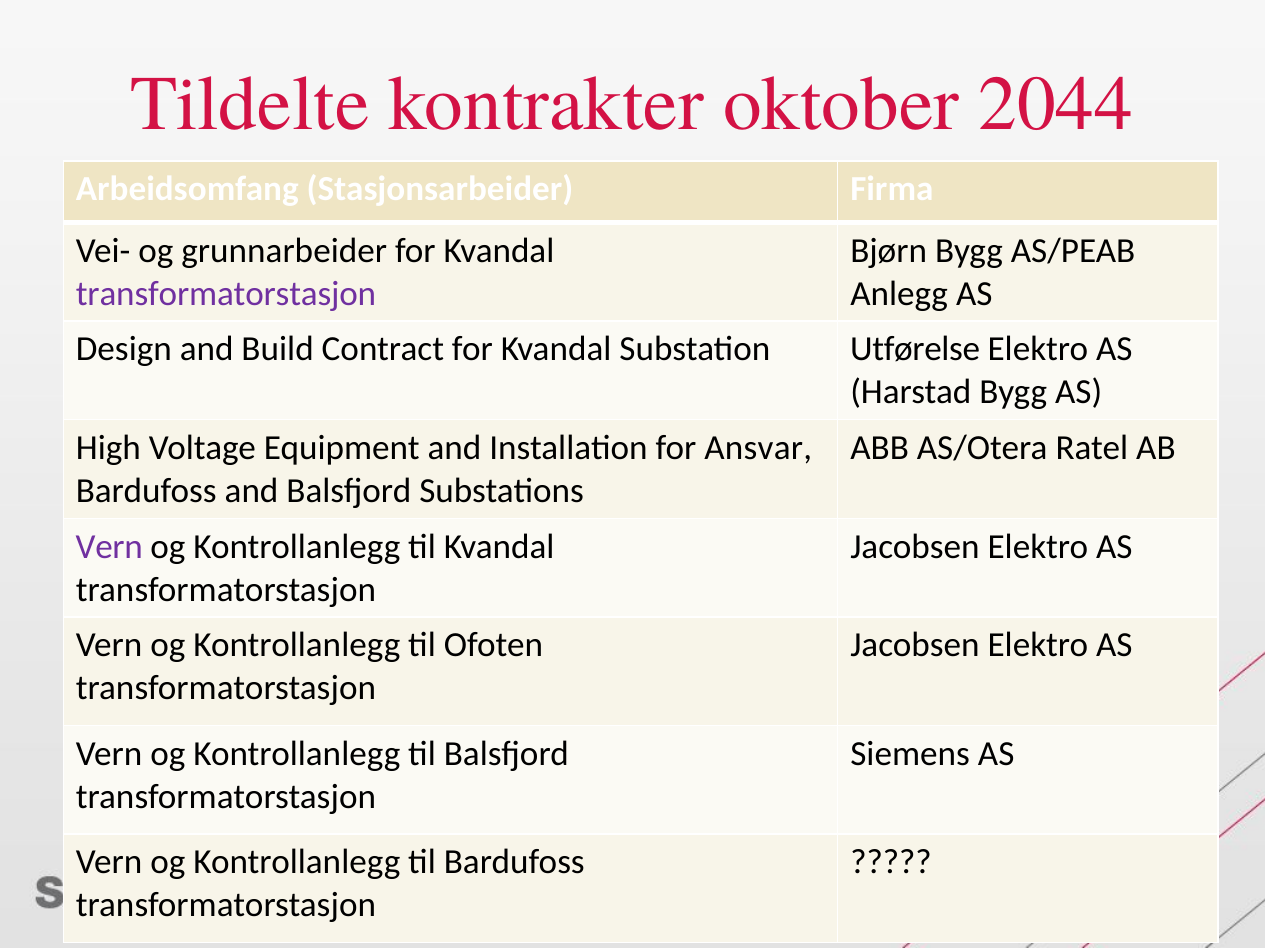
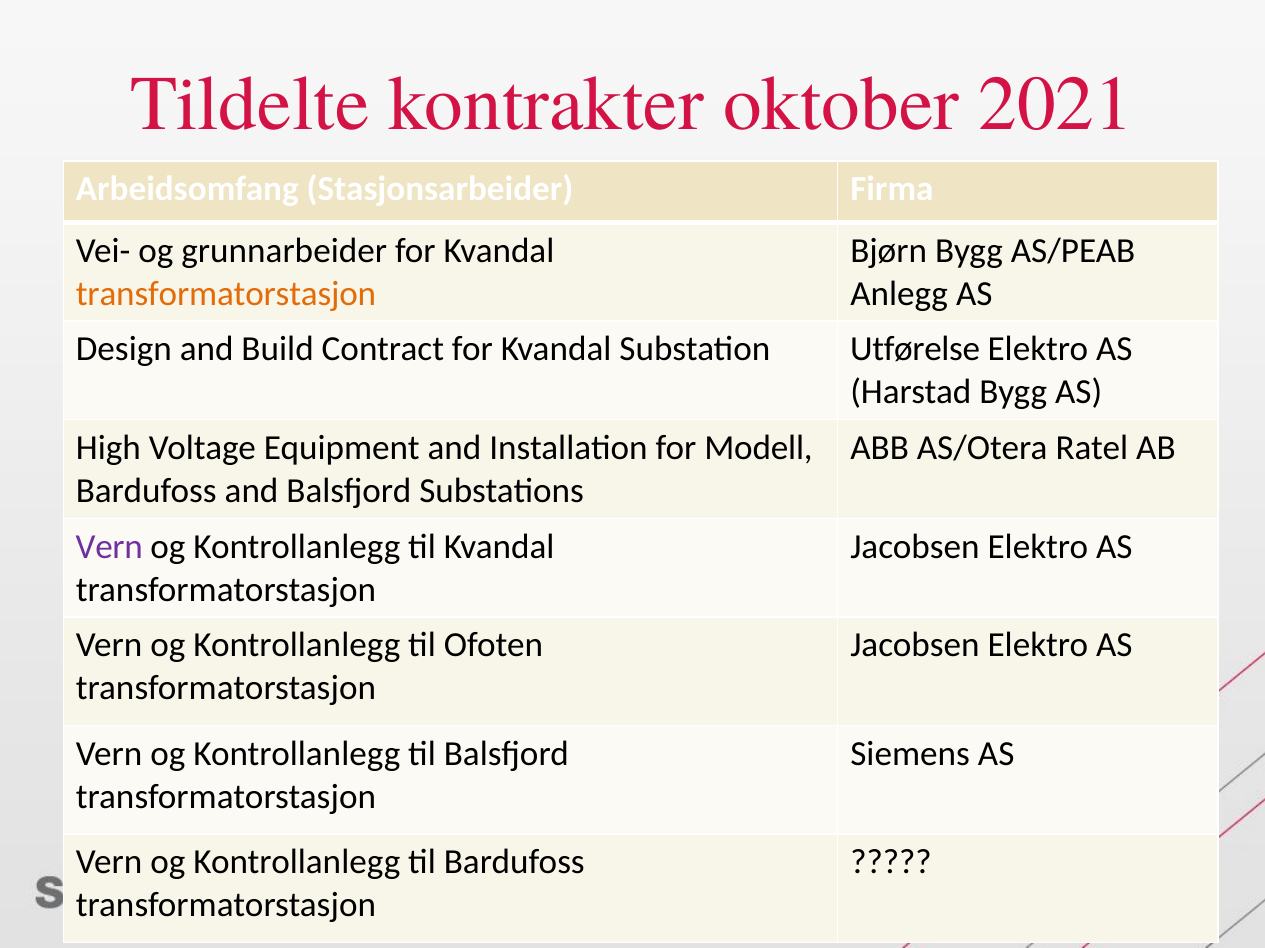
2044: 2044 -> 2021 (1056, 104)
transformatorstasjon colour: purple -> orange (226, 294)
Ansvar: Ansvar -> Modell (759, 448)
